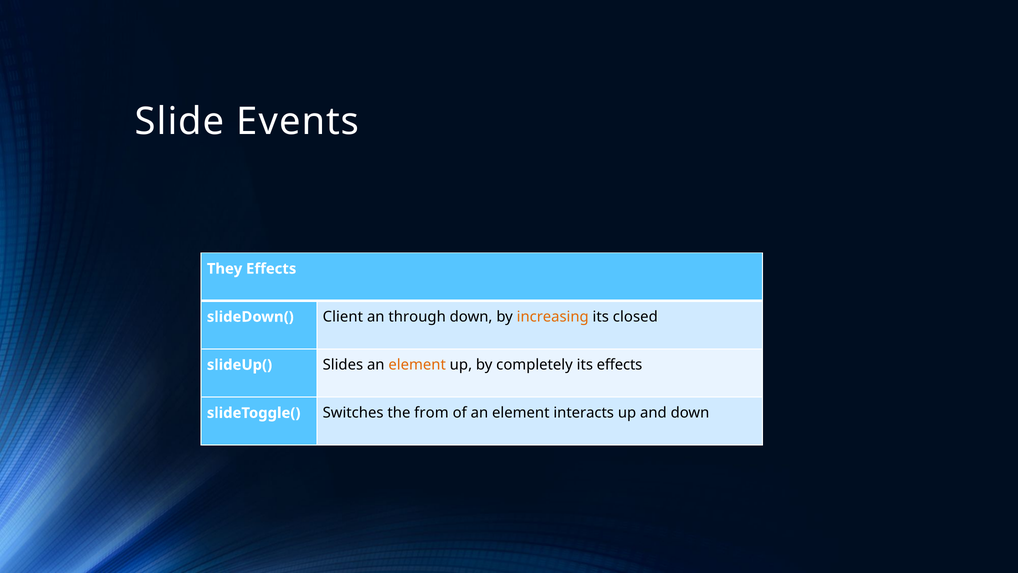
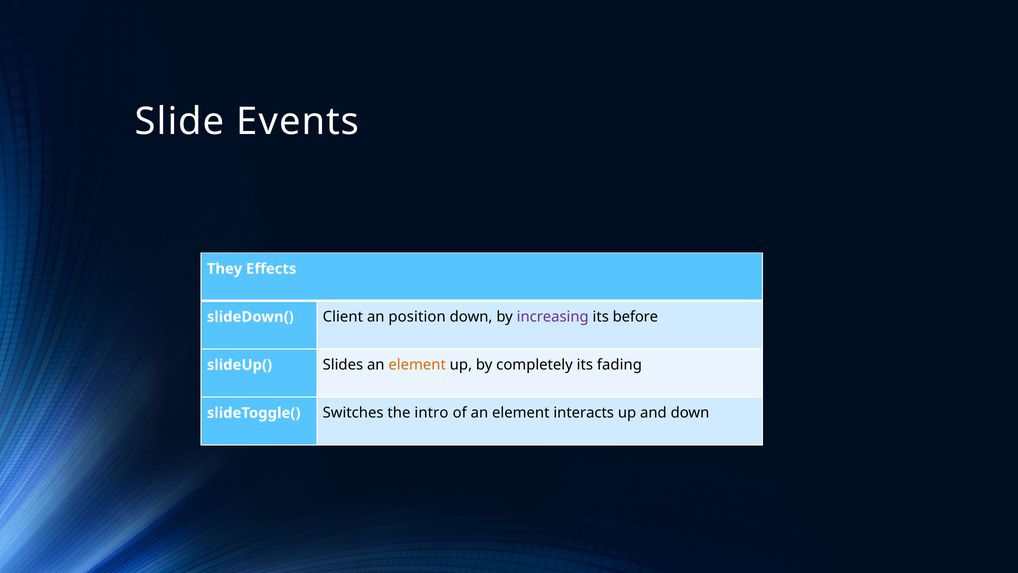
through: through -> position (417, 317)
increasing colour: orange -> purple (553, 317)
closed: closed -> before (635, 317)
its effects: effects -> fading (619, 365)
from: from -> intro (431, 413)
